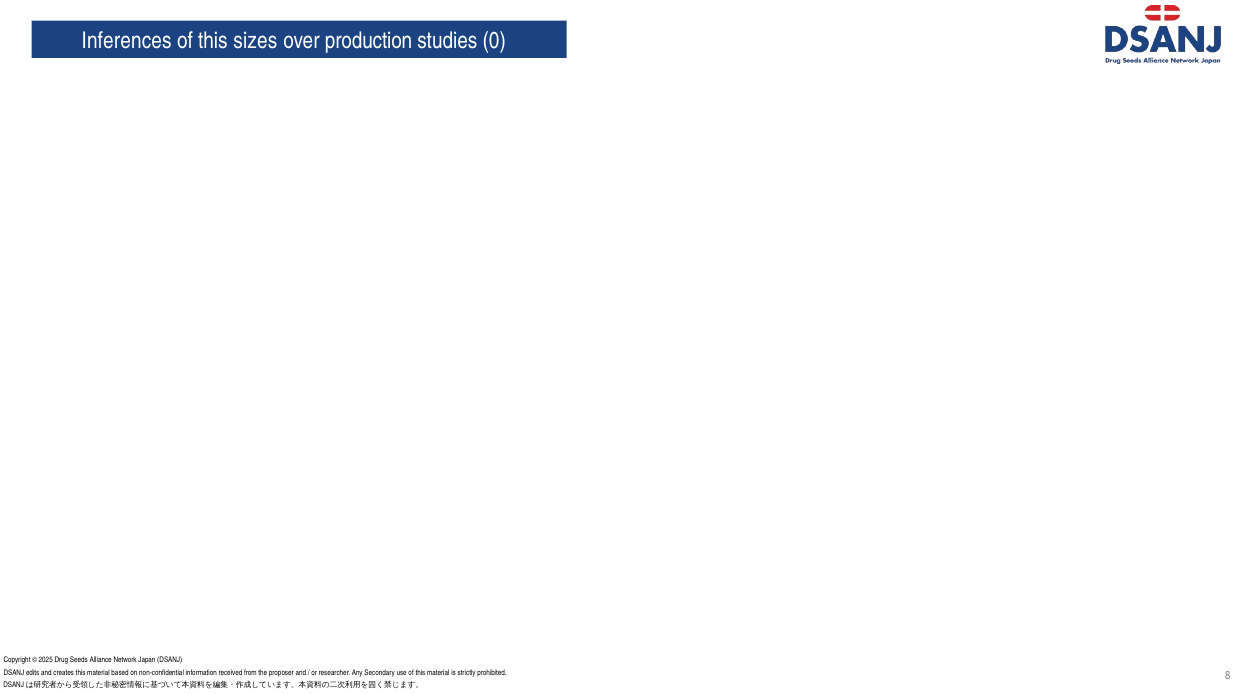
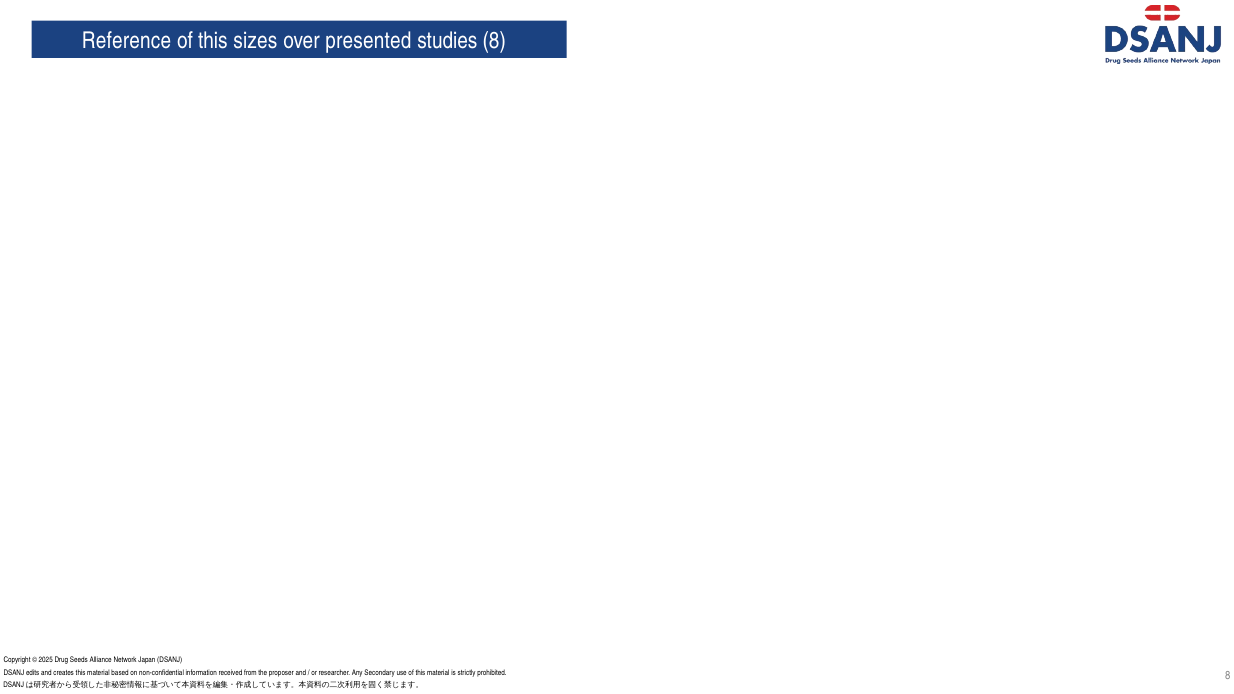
Inferences: Inferences -> Reference (127, 41)
production: production -> presented (368, 41)
studies 0: 0 -> 8 (494, 41)
